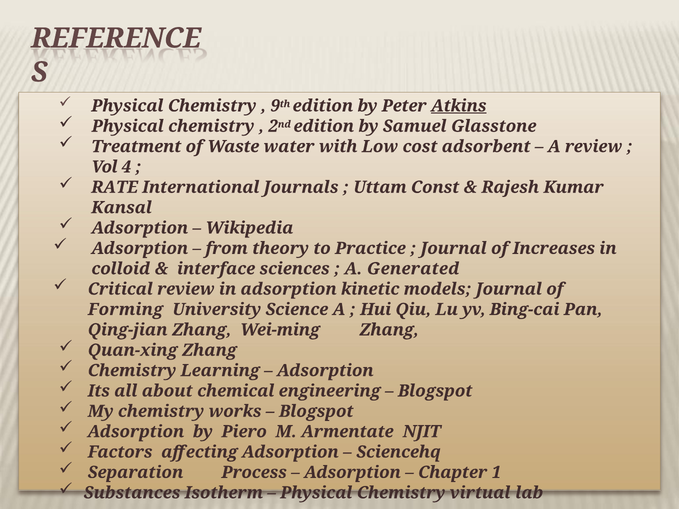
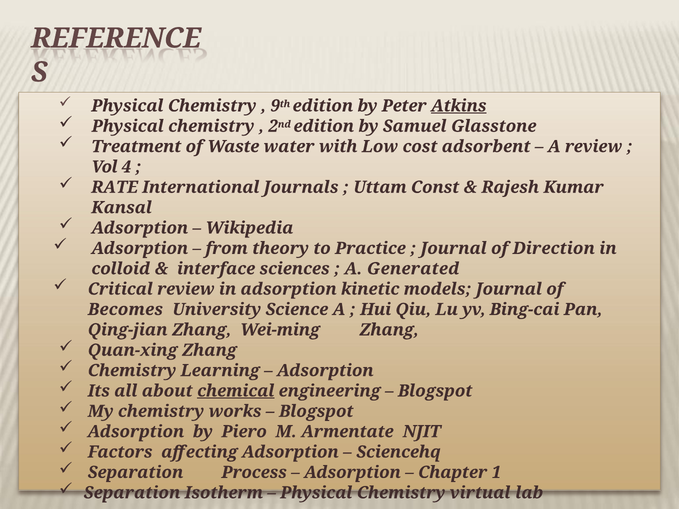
Increases: Increases -> Direction (554, 248)
Forming: Forming -> Becomes (125, 310)
chemical underline: none -> present (236, 391)
Substances: Substances -> Separation (132, 493)
